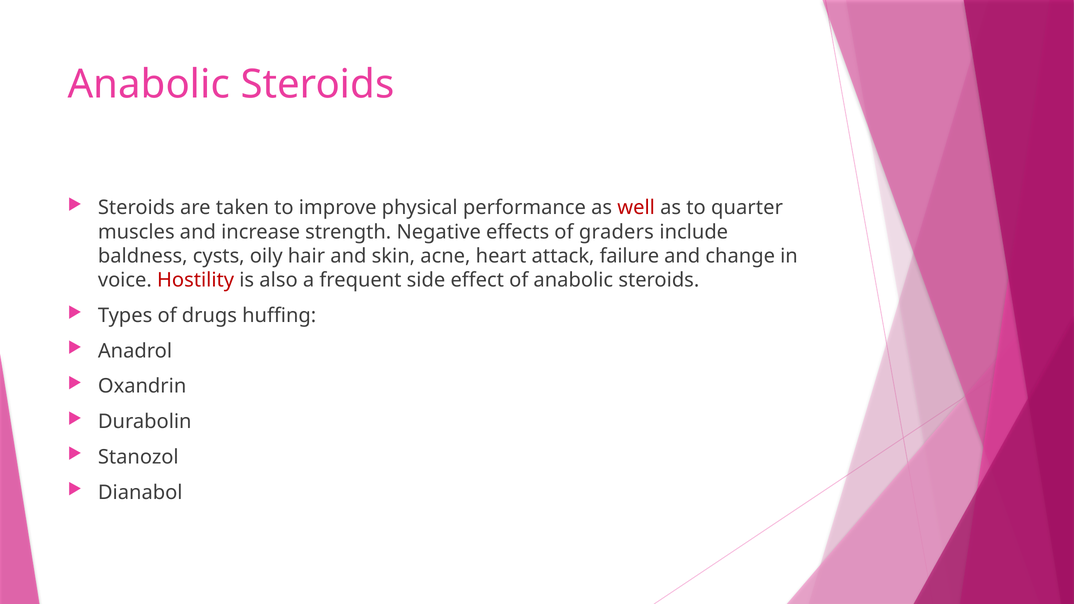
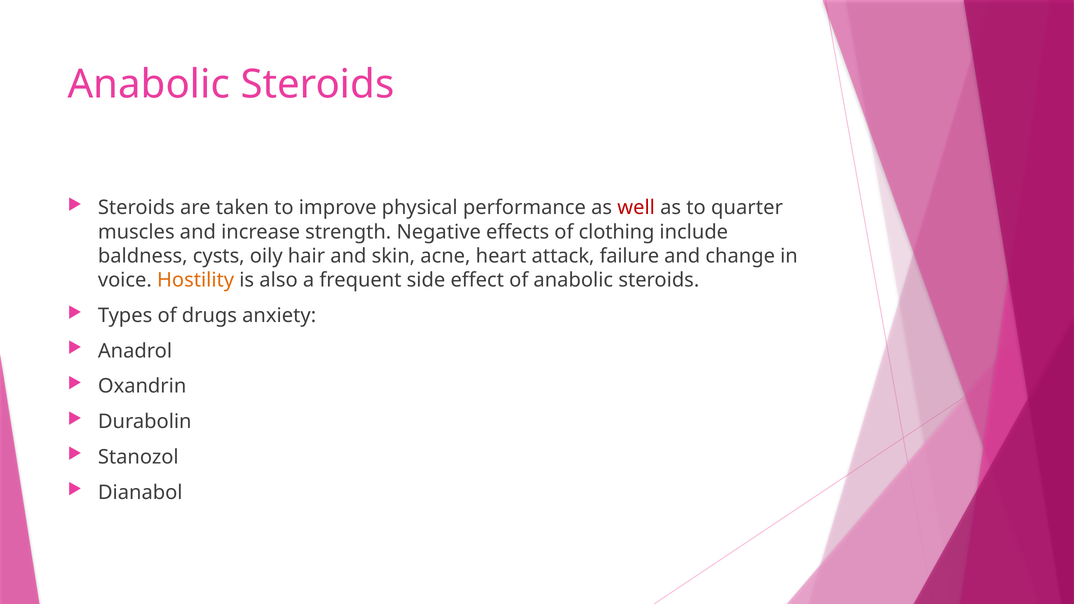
graders: graders -> clothing (617, 232)
Hostility colour: red -> orange (196, 280)
huffing: huffing -> anxiety (279, 316)
